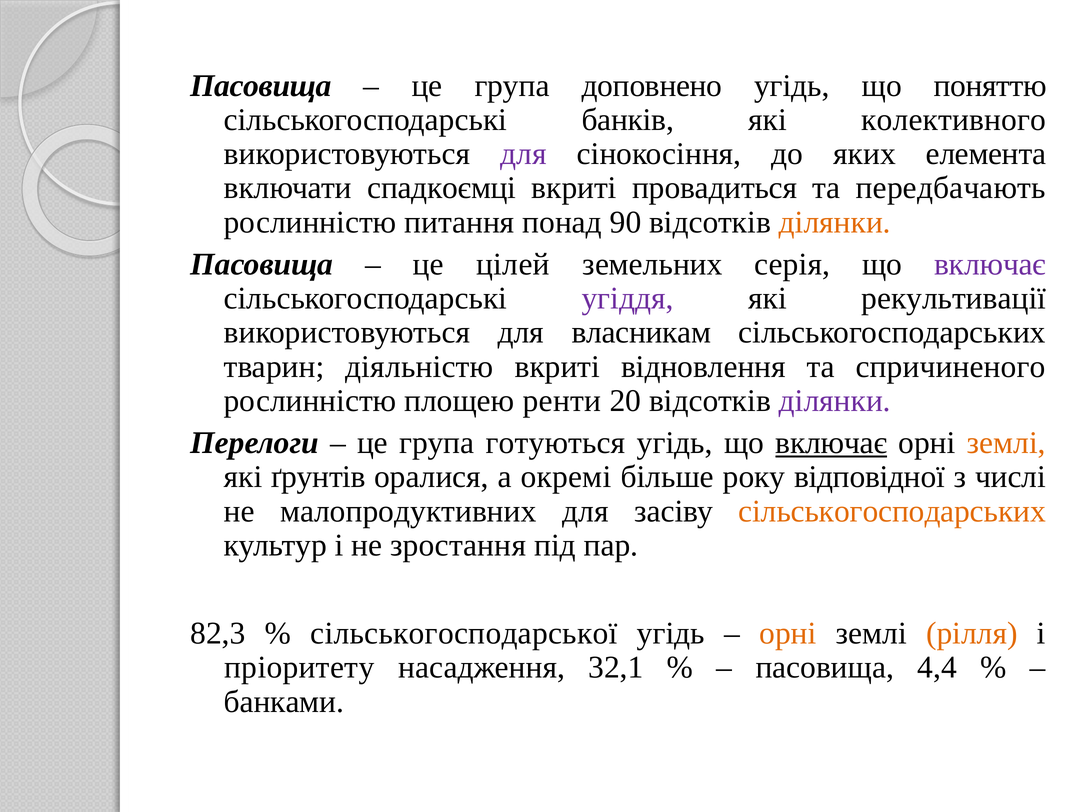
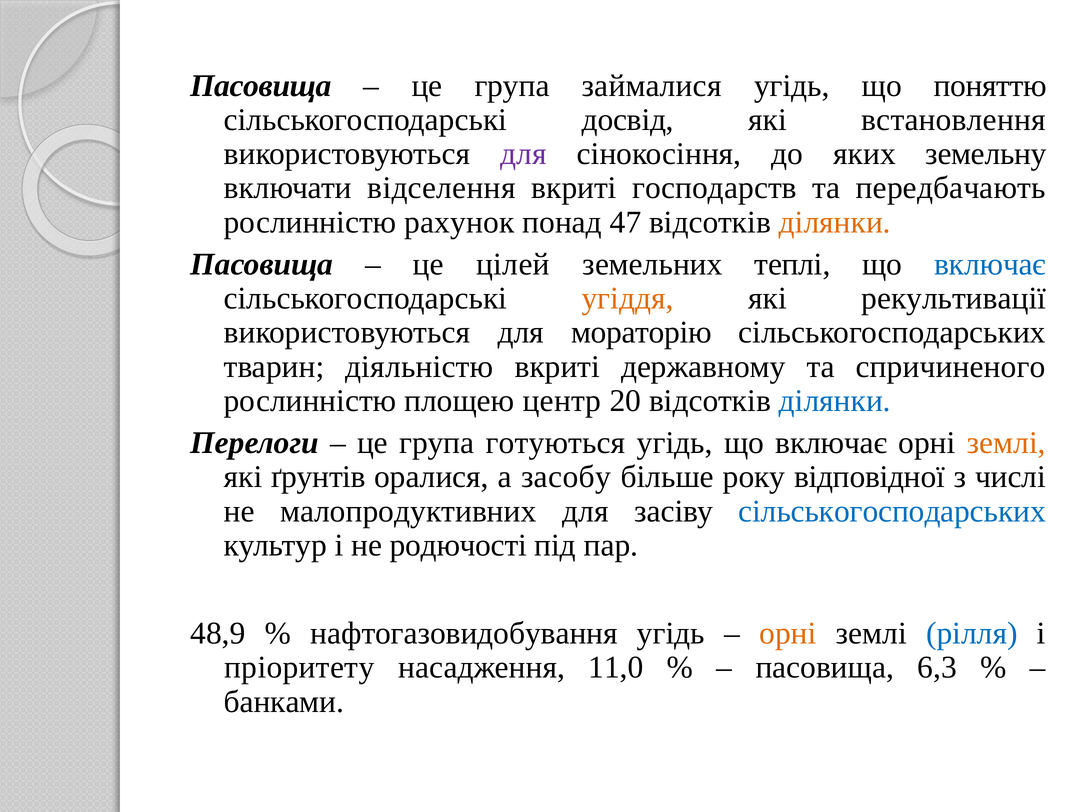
доповнено: доповнено -> займалися (652, 86)
банків: банків -> досвід (628, 120)
колективного: колективного -> встановлення (954, 120)
елемента: елемента -> земельну (986, 154)
спадкоємці: спадкоємці -> відселення (441, 188)
провадиться: провадиться -> господарств (715, 188)
питання: питання -> рахунок (459, 222)
90: 90 -> 47 (626, 222)
серія: серія -> теплі (792, 264)
включає colour: purple -> blue (990, 264)
угіддя colour: purple -> orange (628, 298)
власникам: власникам -> мораторію (641, 332)
відновлення: відновлення -> державному (703, 366)
ренти: ренти -> центр (562, 400)
ділянки colour: purple -> blue (835, 400)
включає underline: present -> none (831, 443)
окремі: окремі -> засобу (566, 477)
сільськогосподарських colour: orange -> blue (892, 511)
зростання: зростання -> родючості (458, 545)
82,3: 82,3 -> 48,9 (218, 633)
сільськогосподарської: сільськогосподарської -> нафтогазовидобування (464, 633)
рілля colour: orange -> blue (972, 633)
32,1: 32,1 -> 11,0 (616, 667)
4,4: 4,4 -> 6,3 (937, 667)
